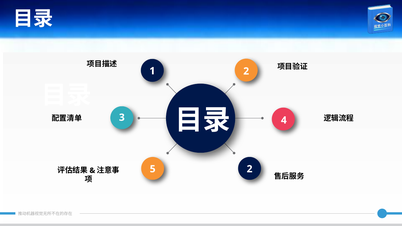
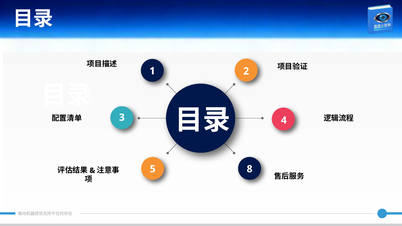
5 2: 2 -> 8 (250, 169)
